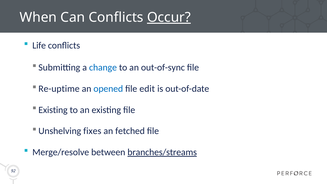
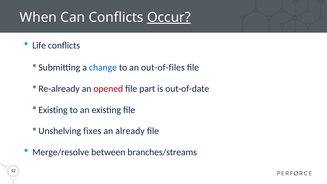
out-of-sync: out-of-sync -> out-of-files (163, 68)
Re-uptime: Re-uptime -> Re-already (59, 89)
opened colour: blue -> red (108, 89)
edit: edit -> part (147, 89)
fetched: fetched -> already (130, 131)
branches/streams underline: present -> none (162, 152)
